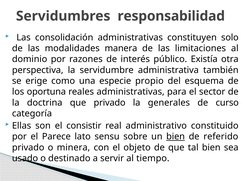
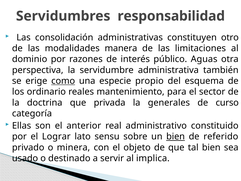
solo: solo -> otro (230, 37)
Existía: Existía -> Aguas (204, 59)
como underline: none -> present (63, 81)
oportuna: oportuna -> ordinario (46, 92)
reales administrativas: administrativas -> mantenimiento (131, 92)
que privado: privado -> privada (110, 103)
consistir: consistir -> anterior (84, 126)
Parece: Parece -> Lograr (56, 136)
tiempo: tiempo -> implica (153, 158)
